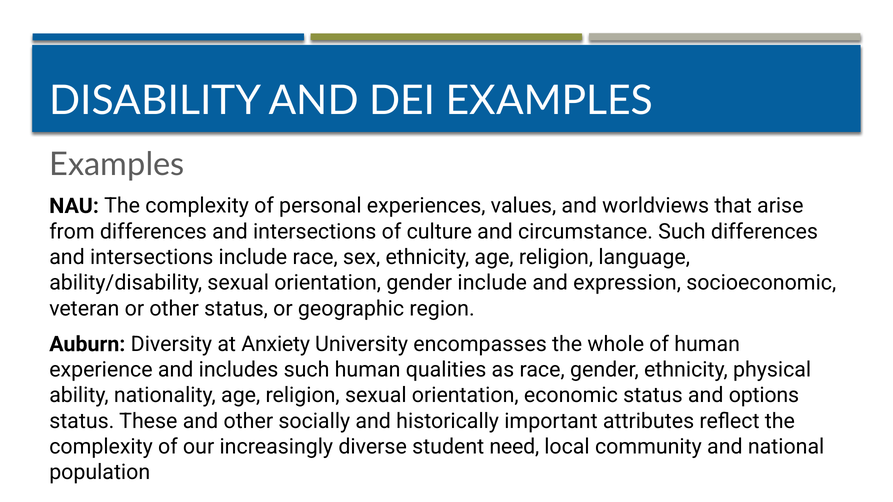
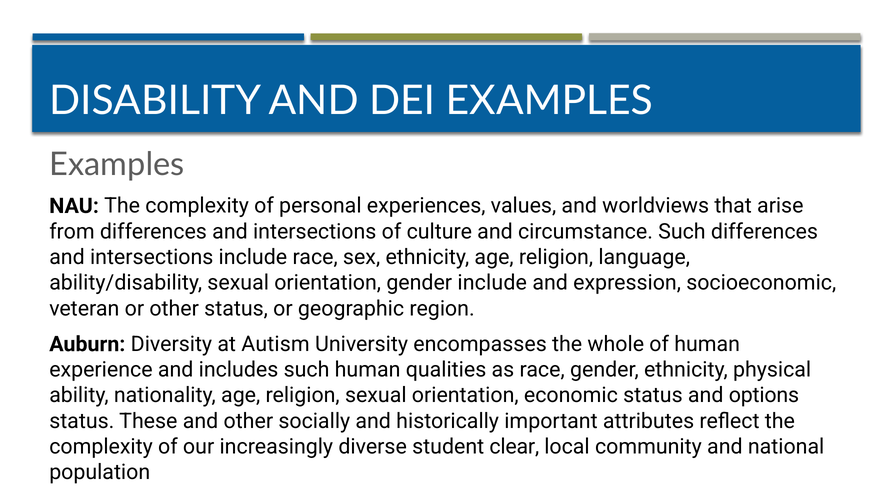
Anxiety: Anxiety -> Autism (275, 344)
need: need -> clear (514, 447)
